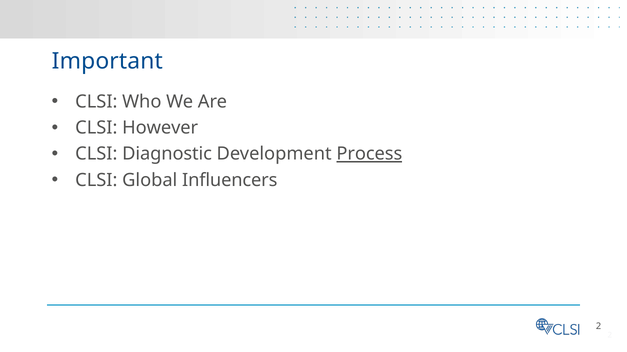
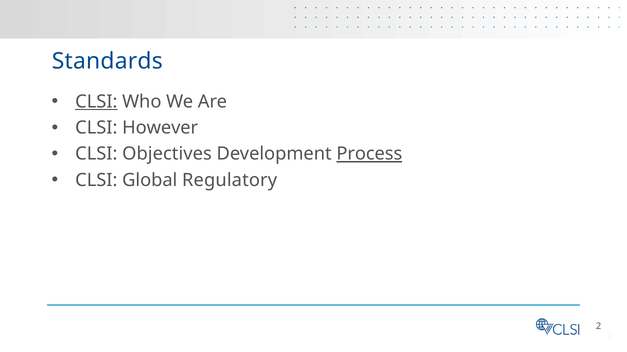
Important: Important -> Standards (107, 62)
CLSI underline: none -> present (96, 102)
Diagnostic: Diagnostic -> Objectives (167, 154)
Influencers: Influencers -> Regulatory (230, 180)
